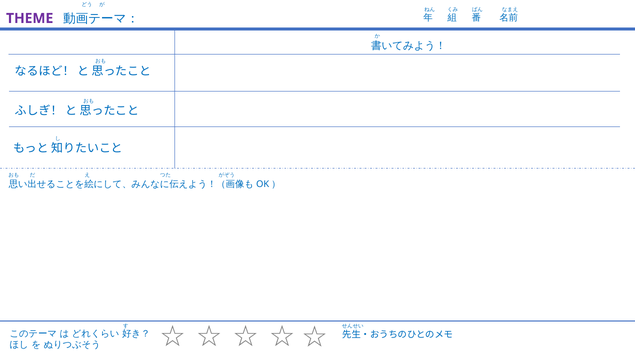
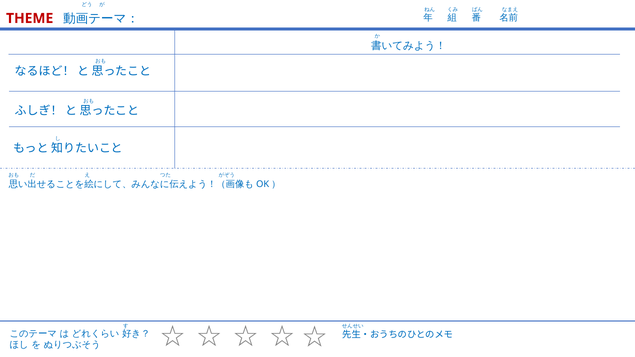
THEME colour: purple -> red (30, 18)
